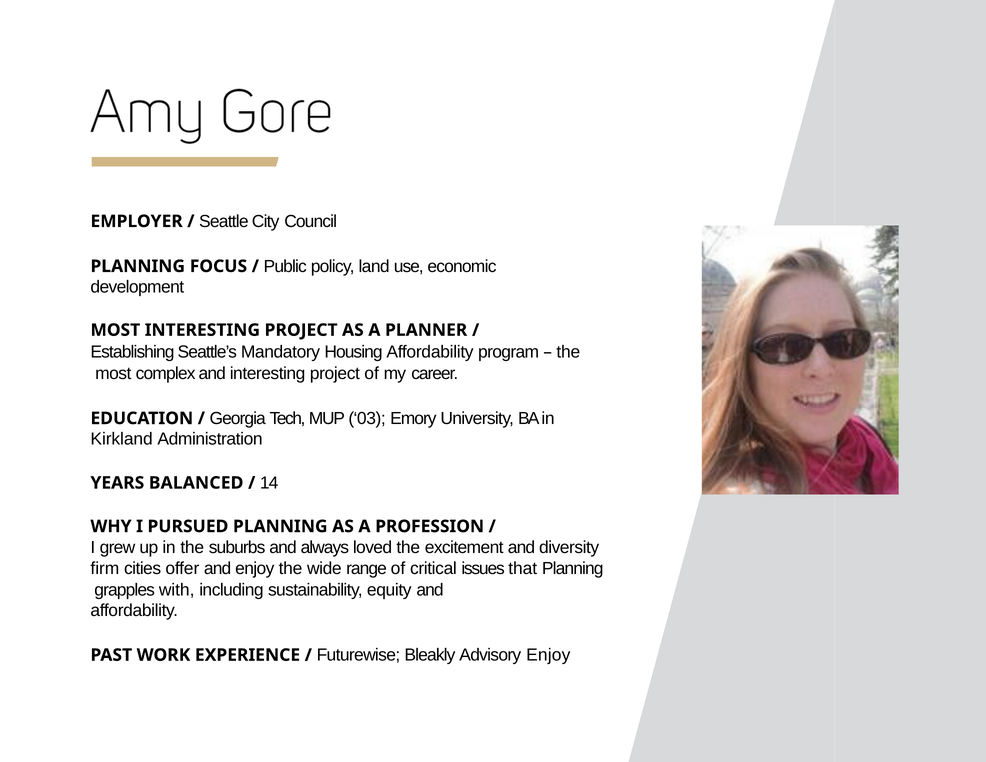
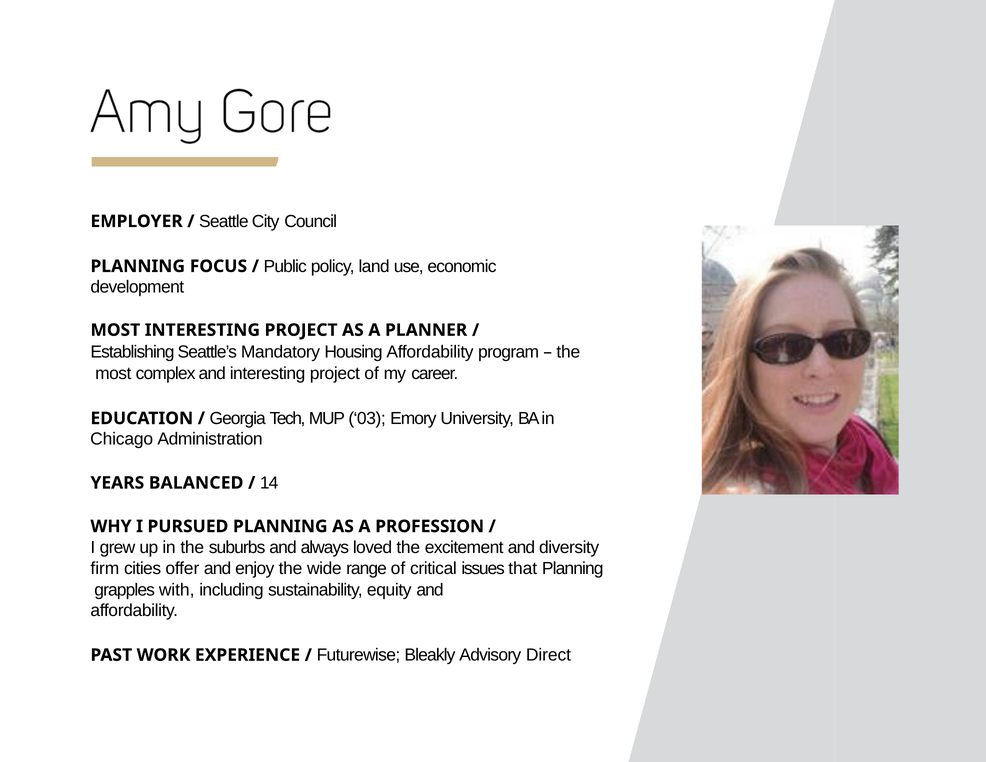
Kirkland: Kirkland -> Chicago (122, 439)
Advisory Enjoy: Enjoy -> Direct (548, 655)
